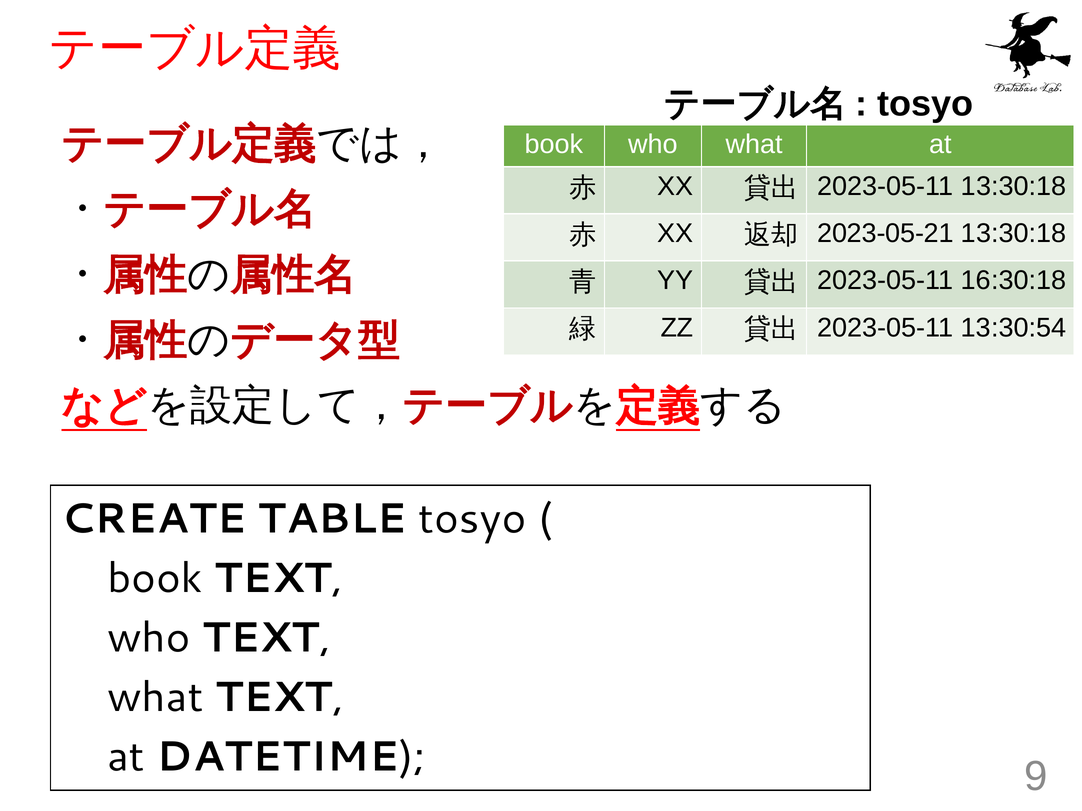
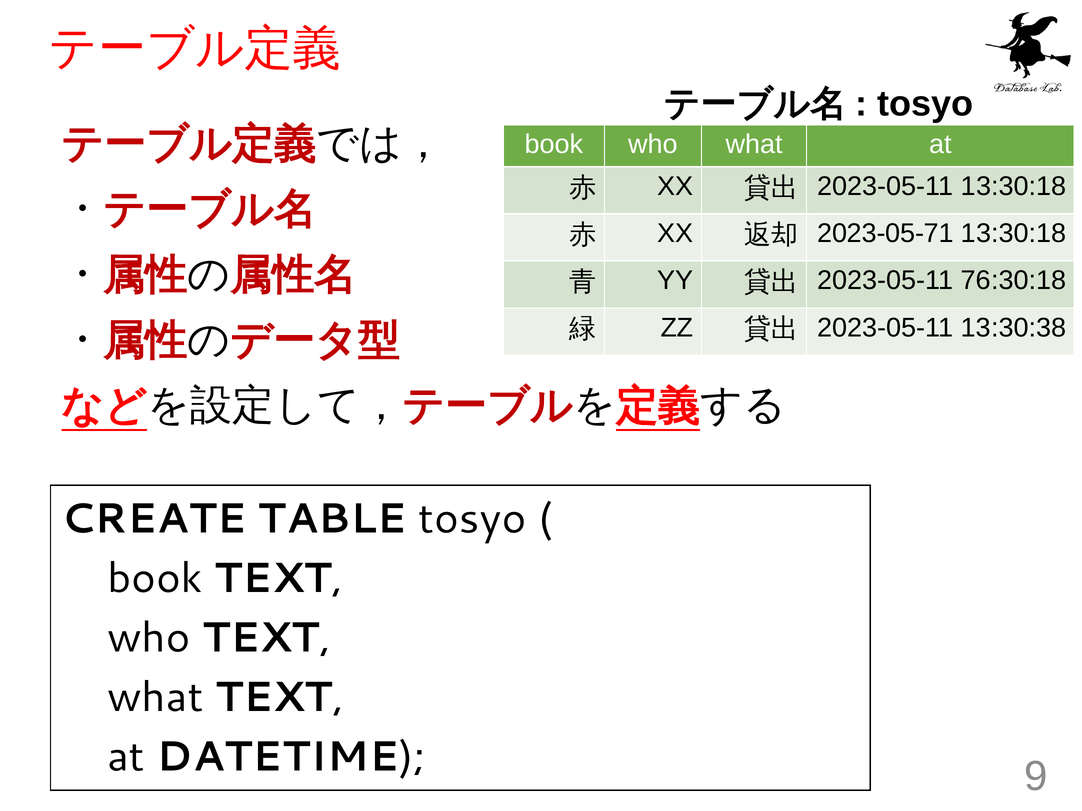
2023-05-21: 2023-05-21 -> 2023-05-71 (886, 234)
16:30:18: 16:30:18 -> 76:30:18 (1014, 281)
13:30:54: 13:30:54 -> 13:30:38 (1014, 328)
